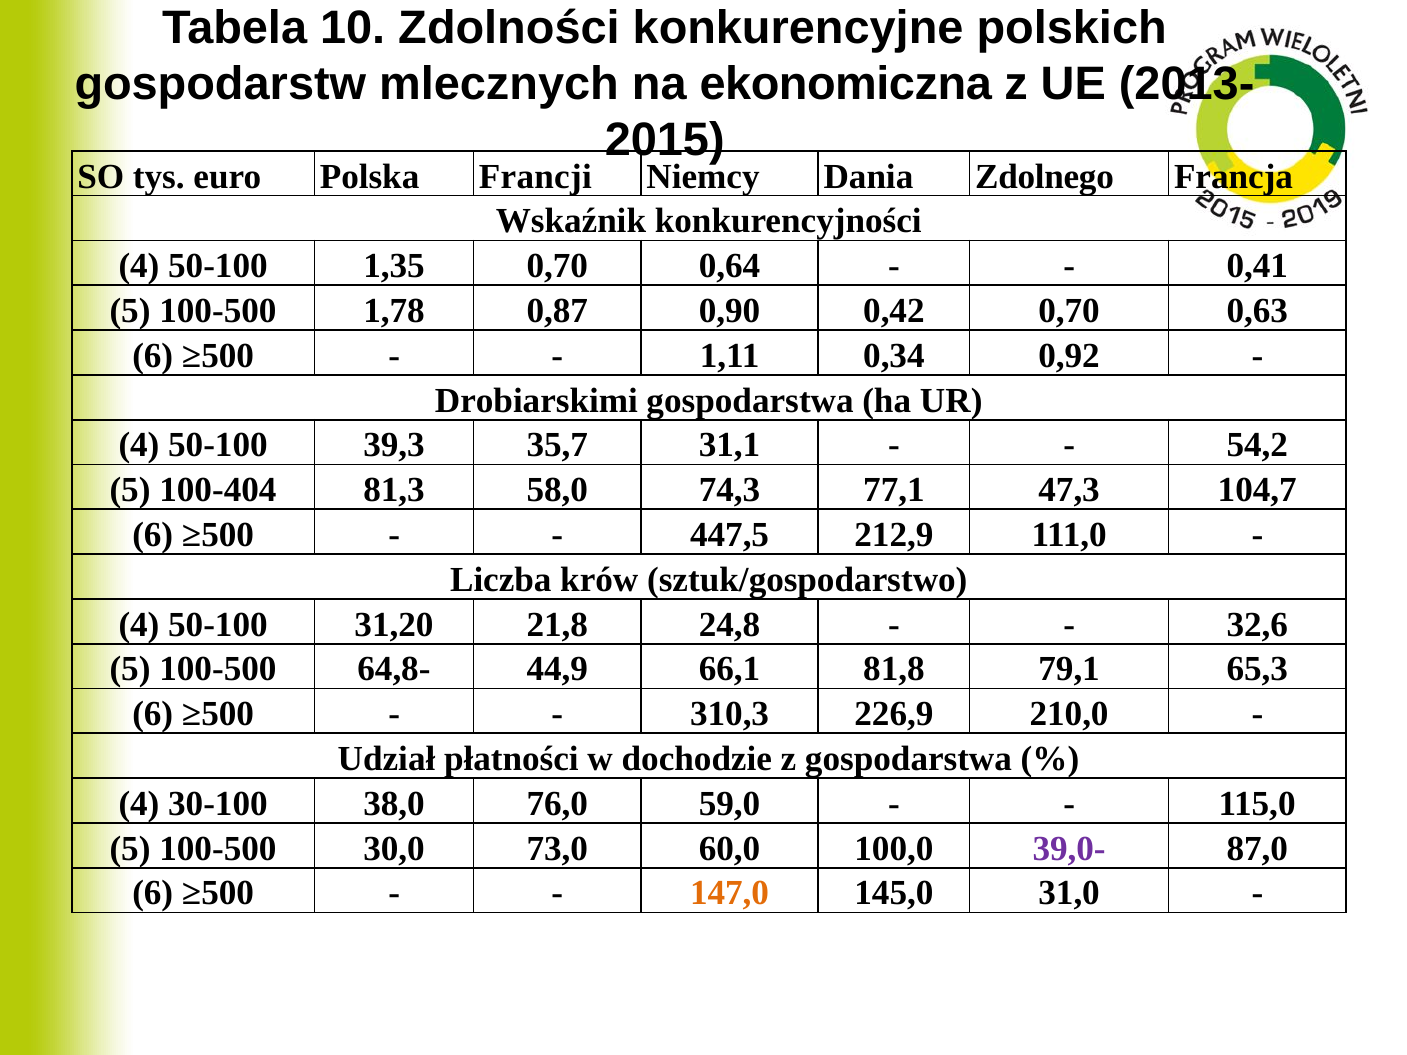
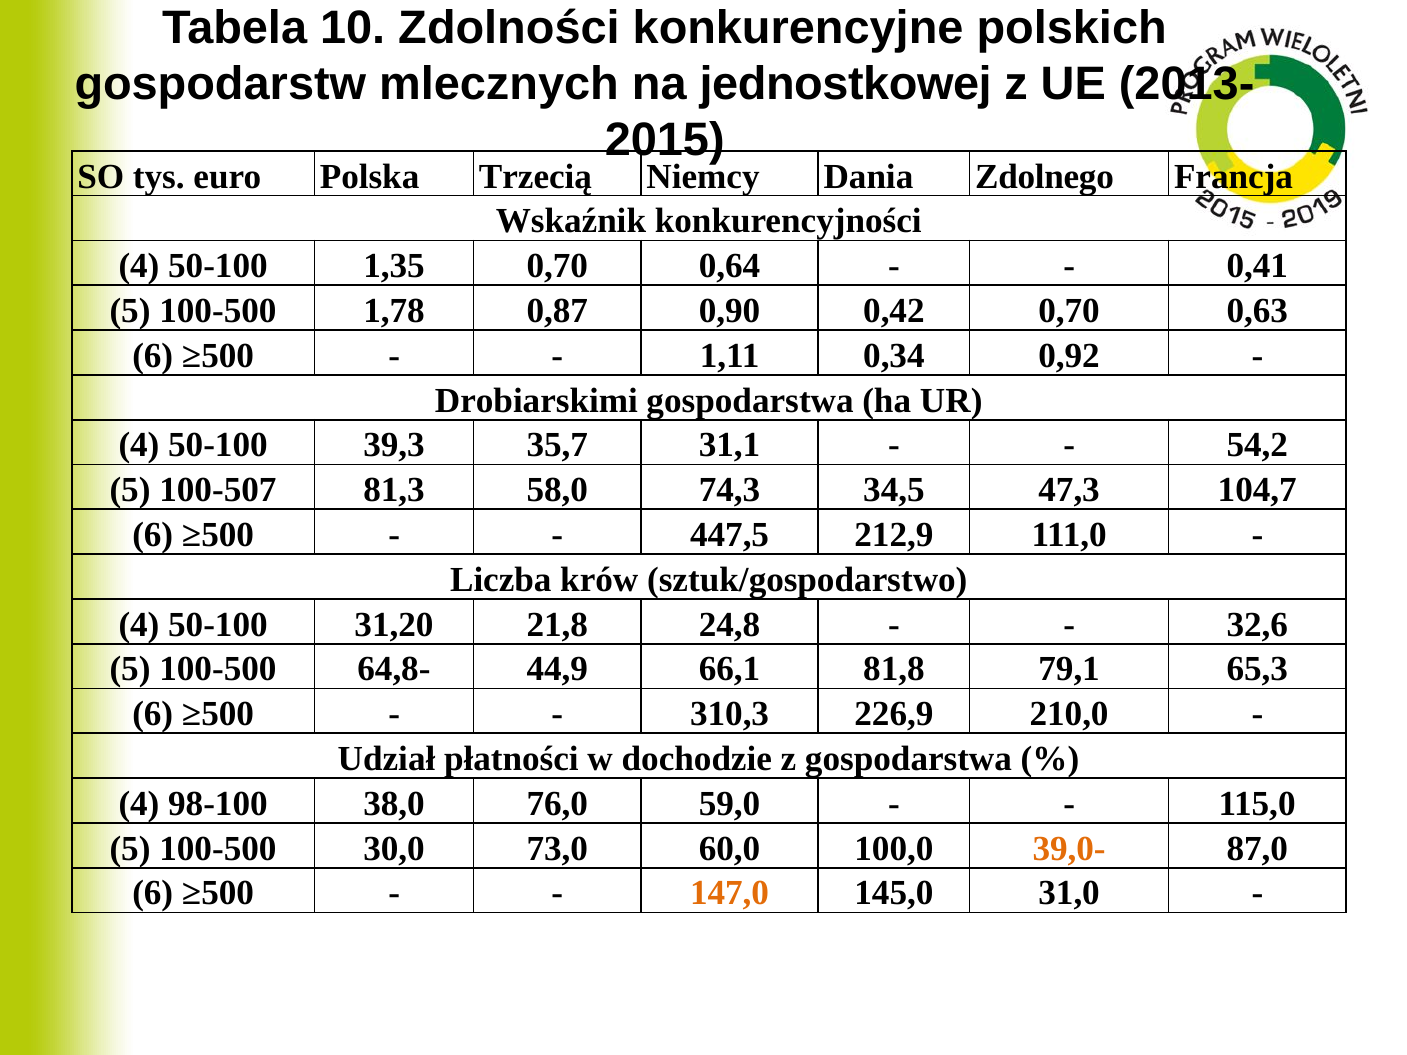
ekonomiczna: ekonomiczna -> jednostkowej (846, 84)
Francji: Francji -> Trzecią (535, 177)
100-404: 100-404 -> 100-507 (218, 490)
77,1: 77,1 -> 34,5 (894, 490)
30-100: 30-100 -> 98-100 (218, 804)
39,0- colour: purple -> orange (1069, 849)
